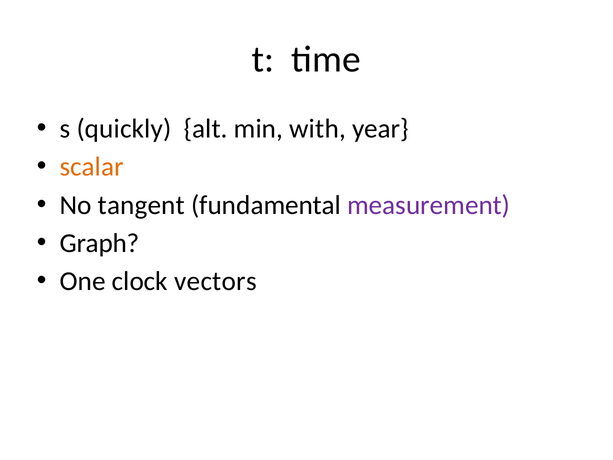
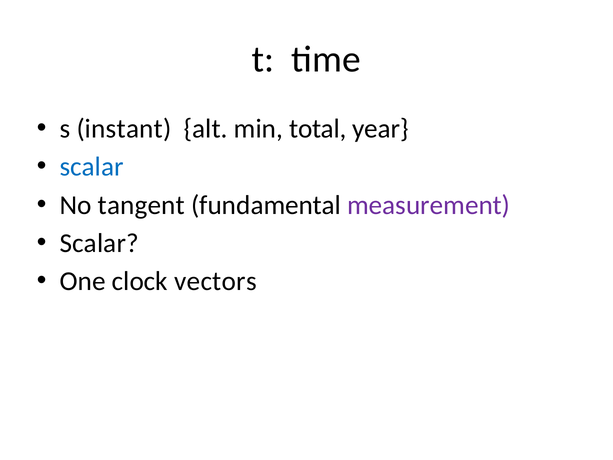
quickly: quickly -> instant (124, 129)
with: with -> total (318, 129)
scalar colour: orange -> blue (92, 167)
Graph: Graph -> Scalar (99, 243)
